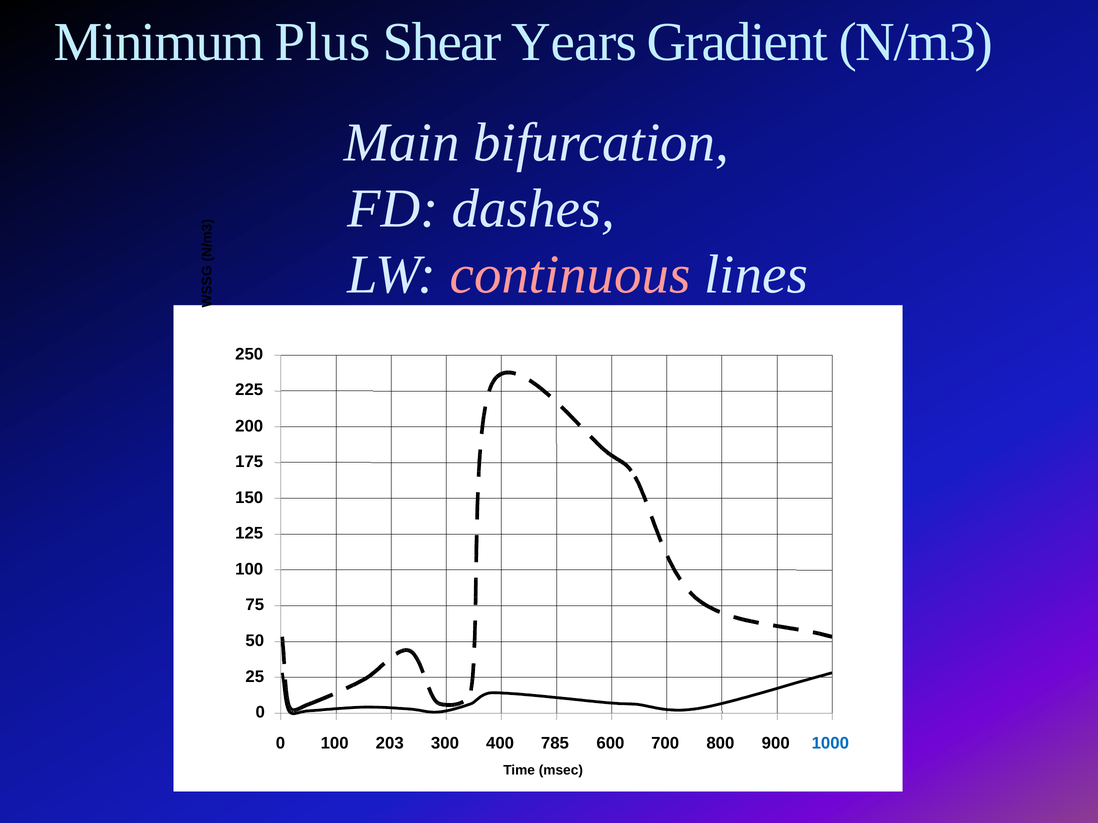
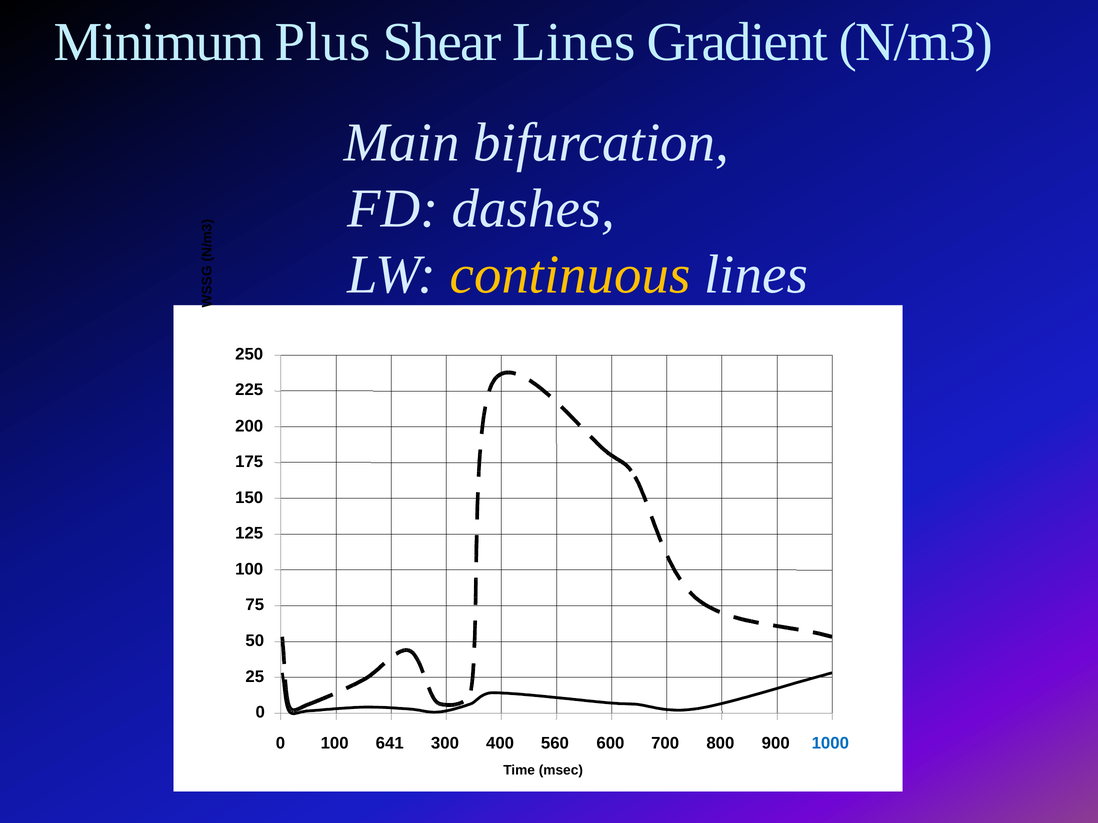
Shear Years: Years -> Lines (574, 42)
continuous colour: pink -> yellow (570, 275)
203: 203 -> 641 (390, 744)
785: 785 -> 560 (555, 744)
